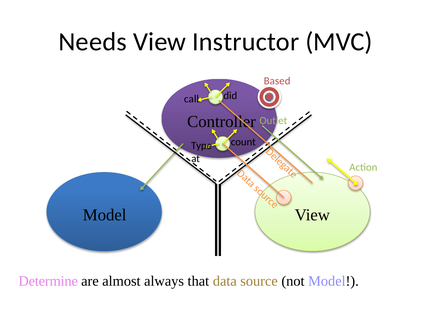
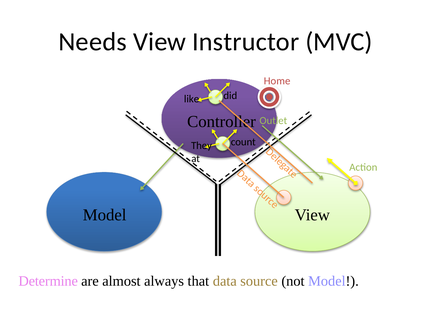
Based: Based -> Home (277, 81)
call: call -> like (192, 99)
Type: Type -> They (202, 146)
